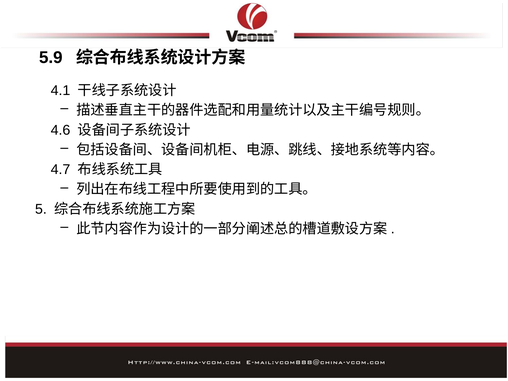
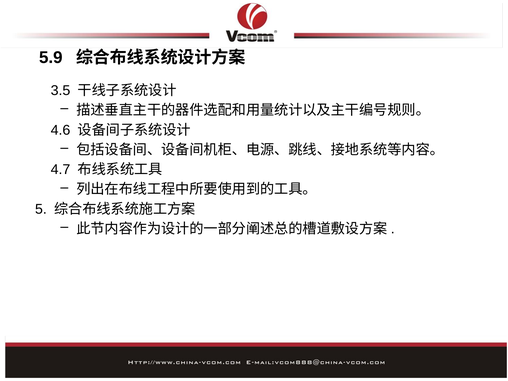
4.1: 4.1 -> 3.5 (61, 90)
